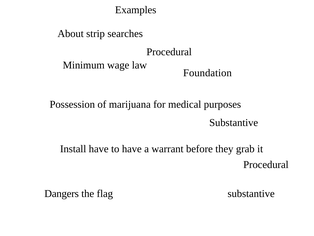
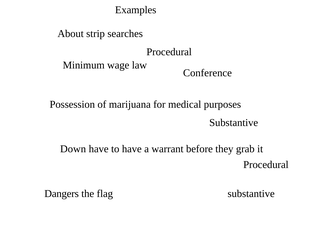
Foundation: Foundation -> Conference (207, 73)
Install: Install -> Down (73, 149)
